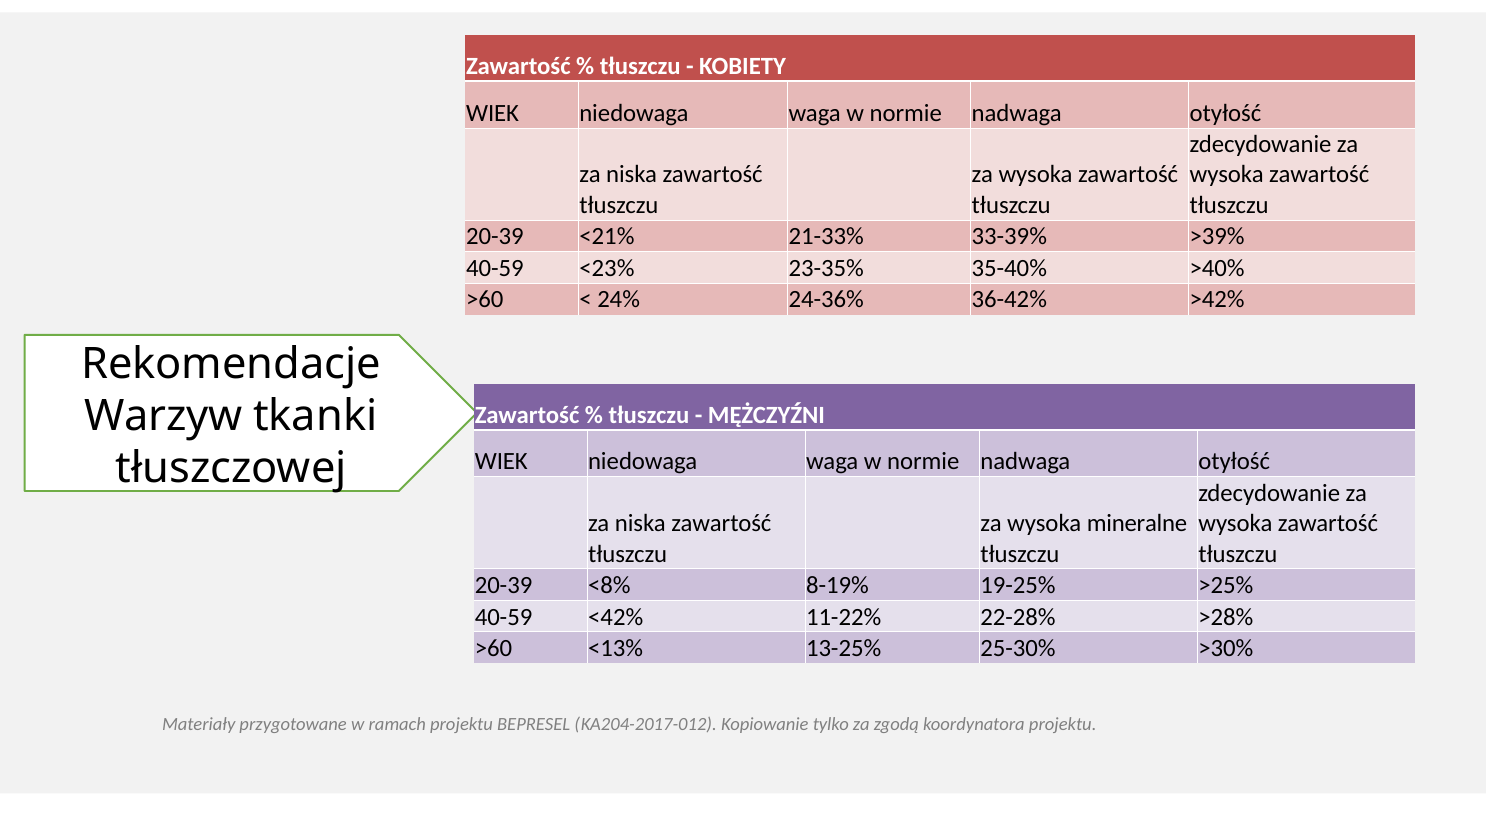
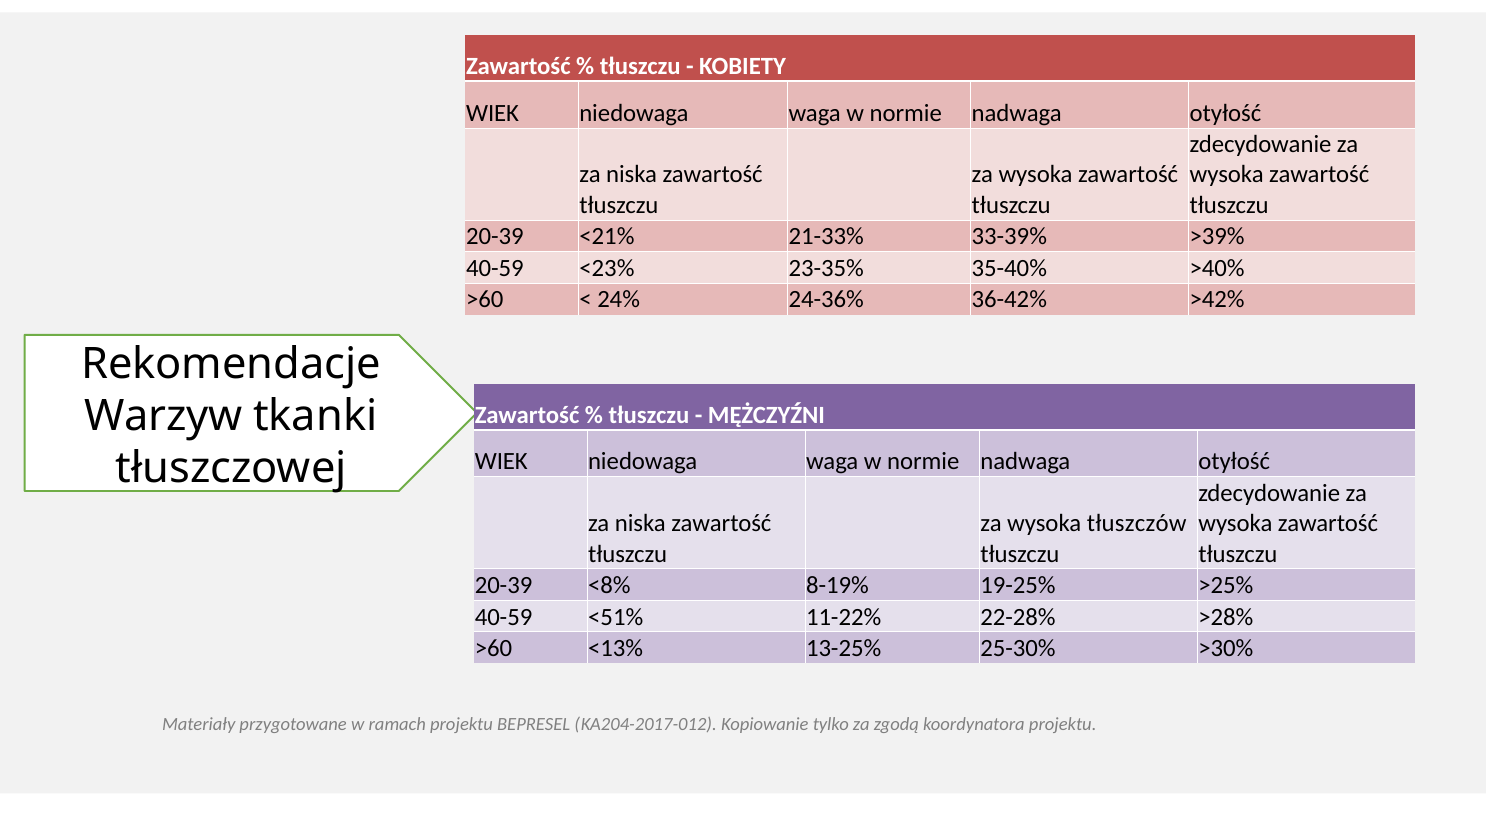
mineralne: mineralne -> tłuszczów (1137, 524)
<42%: <42% -> <51% (616, 617)
